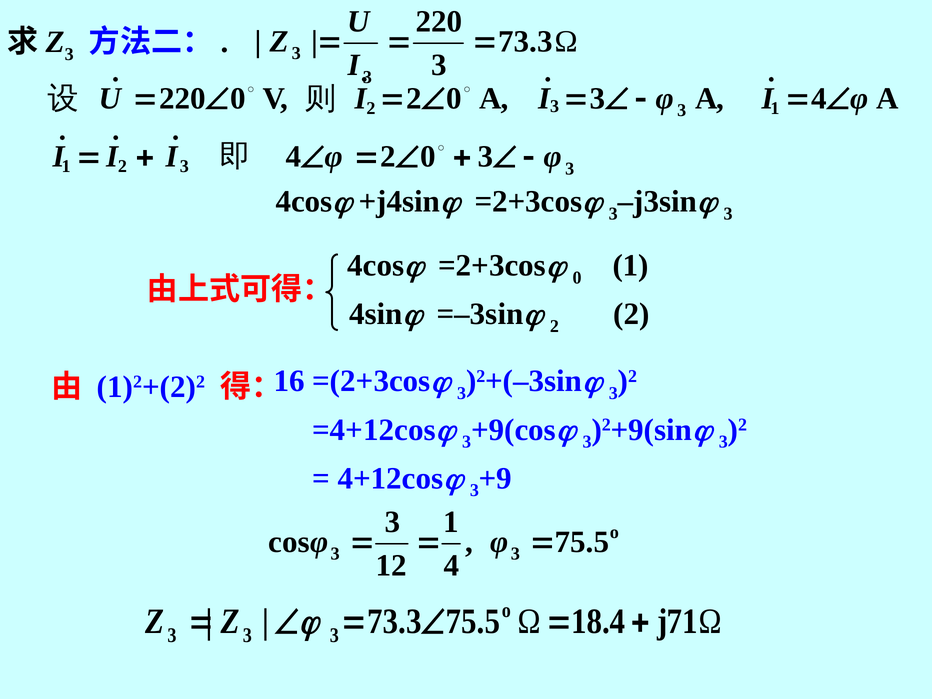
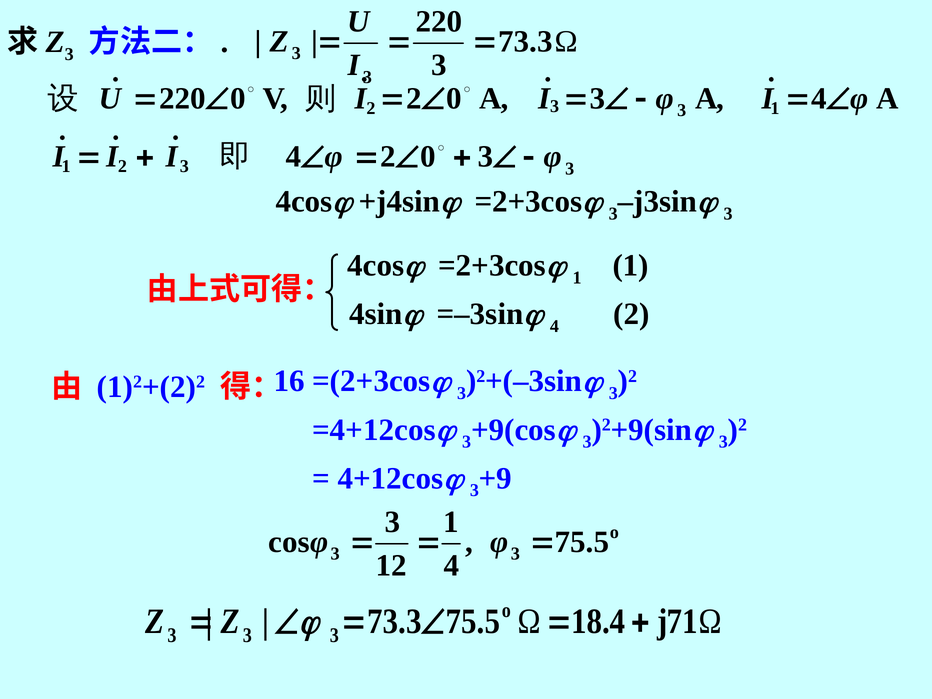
0: 0 -> 1 (577, 278)
2: 2 -> 4 (554, 326)
